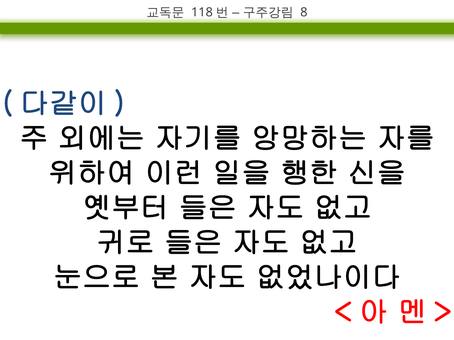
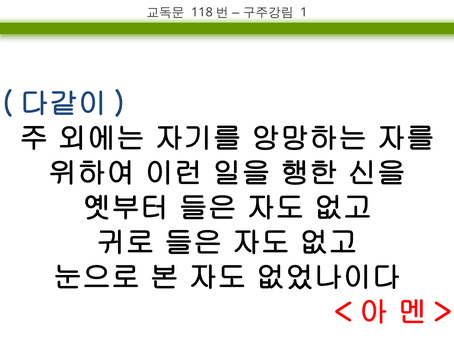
8: 8 -> 1 (304, 12)
